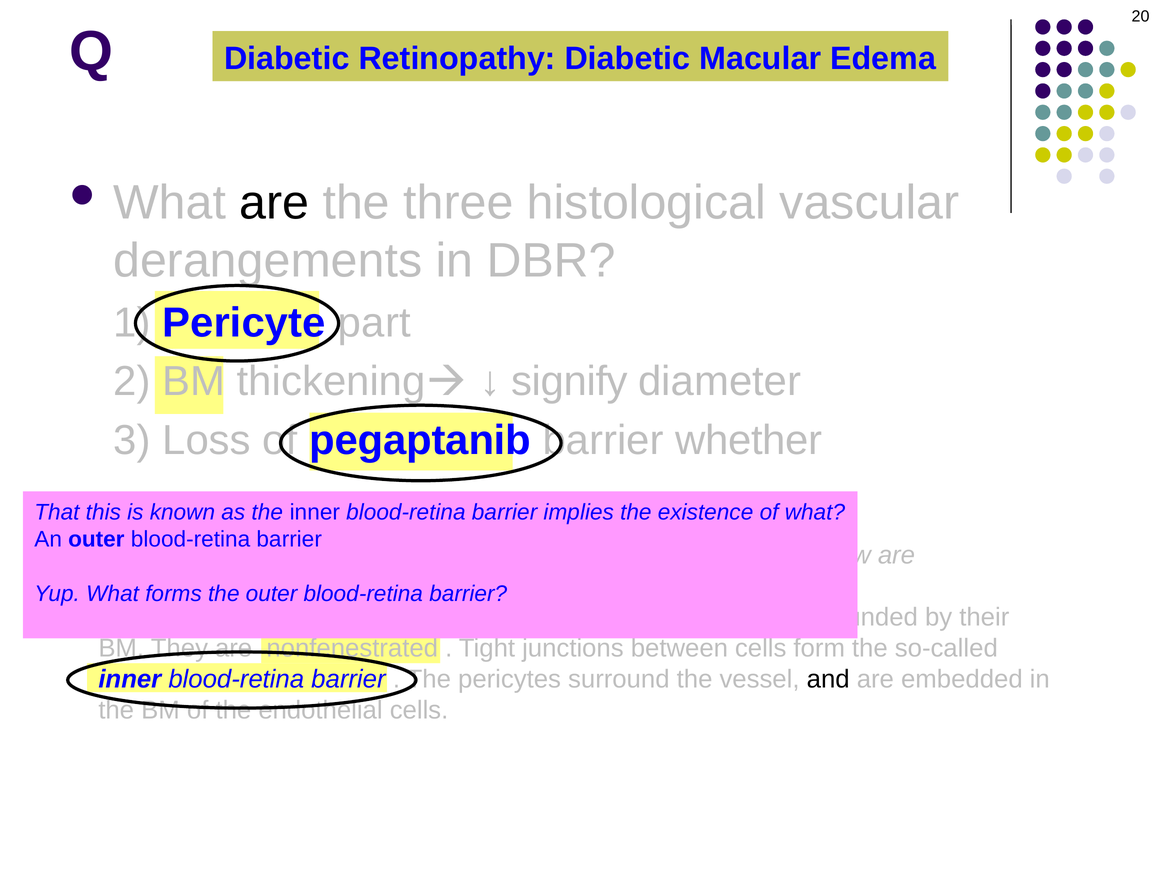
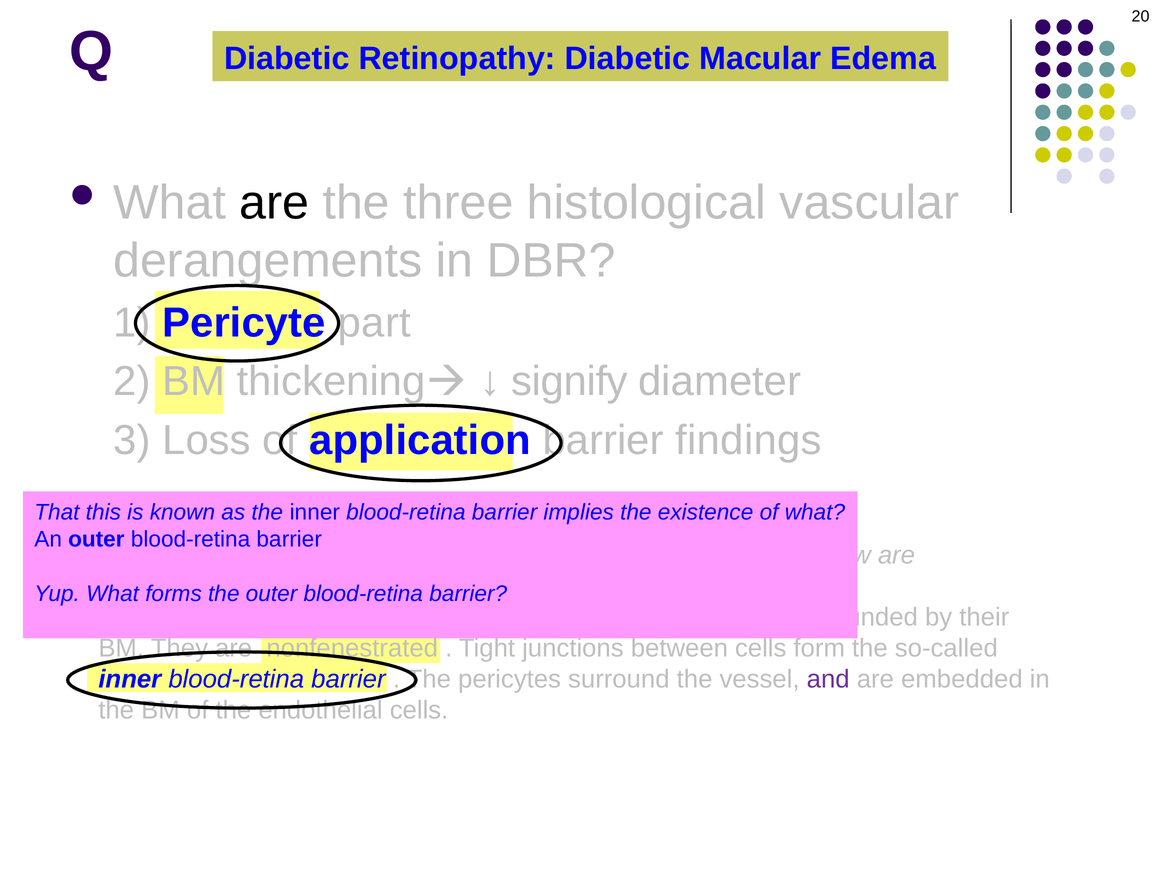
pegaptanib: pegaptanib -> application (420, 440)
whether: whether -> findings (749, 440)
and colour: black -> purple (828, 679)
